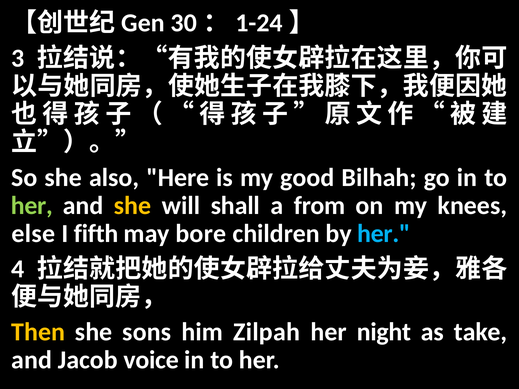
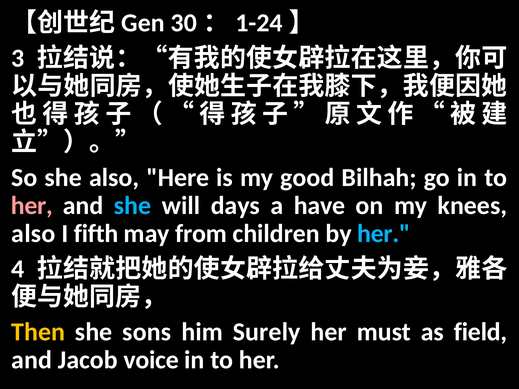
her colour: light green -> pink (32, 206)
she colour: yellow -> light blue (133, 206)
shall: shall -> days (235, 206)
from: from -> have (320, 206)
else: else -> also (33, 234)
bore: bore -> from (201, 234)
Zilpah: Zilpah -> Surely (267, 332)
night: night -> must (384, 332)
take: take -> field (481, 332)
